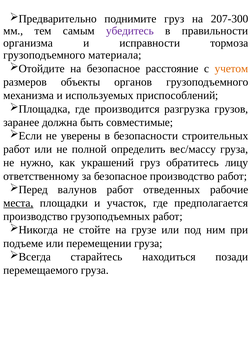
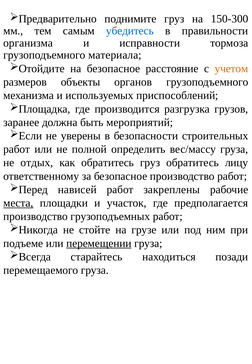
207-300: 207-300 -> 150-300 (230, 19)
убедитесь colour: purple -> blue (130, 31)
совместимые: совместимые -> мероприятий (140, 122)
нужно: нужно -> отдых (37, 163)
как украшений: украшений -> обратитесь (108, 163)
валунов: валунов -> нависей (77, 190)
отведенных: отведенных -> закреплены (172, 190)
перемещении underline: none -> present (99, 243)
